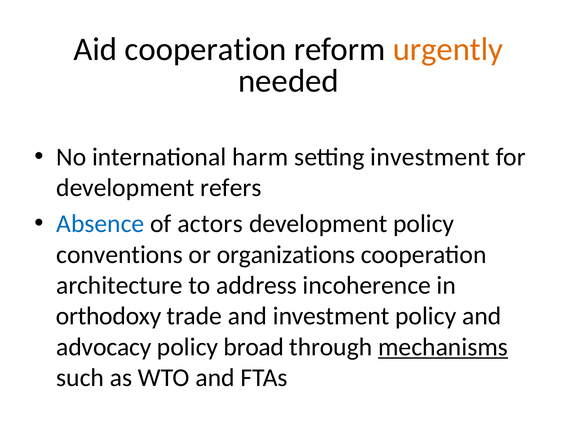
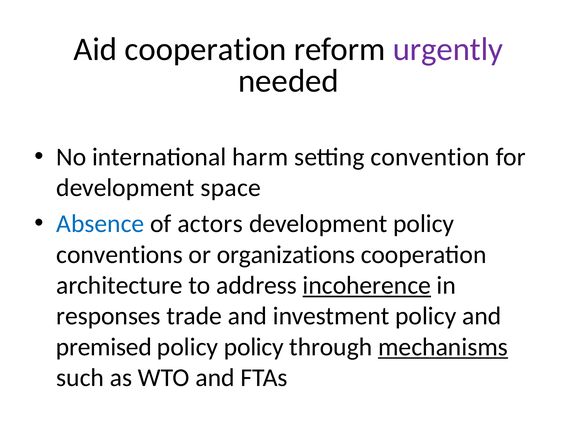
urgently colour: orange -> purple (448, 49)
setting investment: investment -> convention (430, 157)
refers: refers -> space (231, 188)
incoherence underline: none -> present (367, 285)
orthodoxy: orthodoxy -> responses (108, 316)
advocacy: advocacy -> premised (104, 347)
policy broad: broad -> policy (254, 347)
